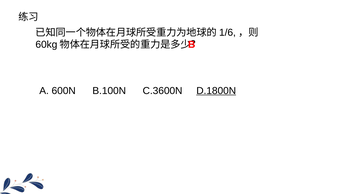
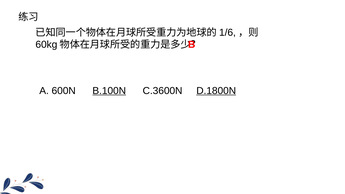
B.100N underline: none -> present (109, 91)
